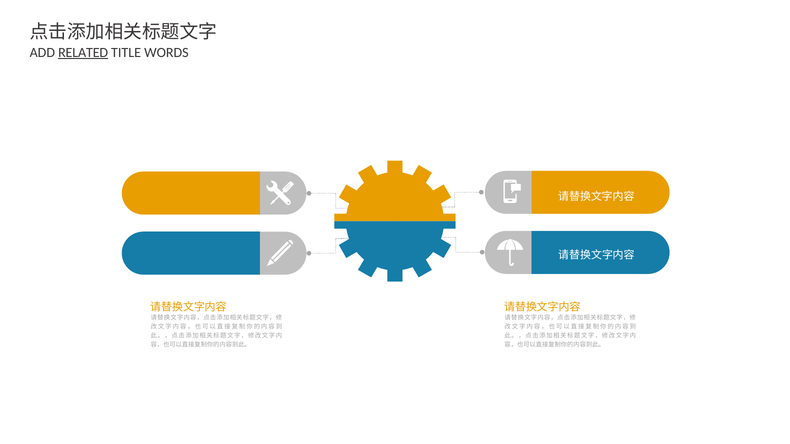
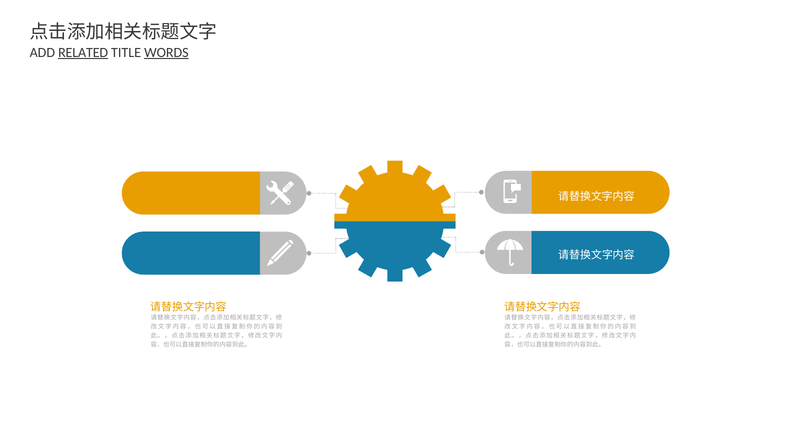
WORDS underline: none -> present (166, 53)
